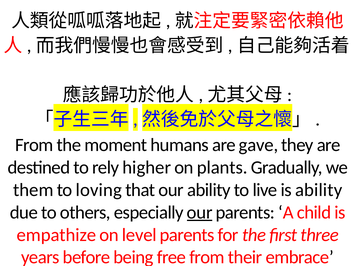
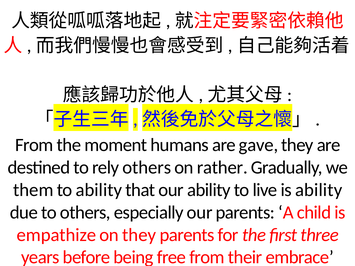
rely higher: higher -> others (147, 168)
plants: plants -> rather (222, 168)
to loving: loving -> ability (99, 190)
our underline: present -> none (200, 213)
on level: level -> they (139, 235)
